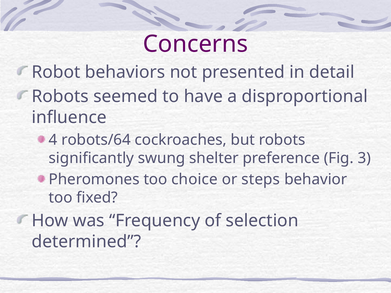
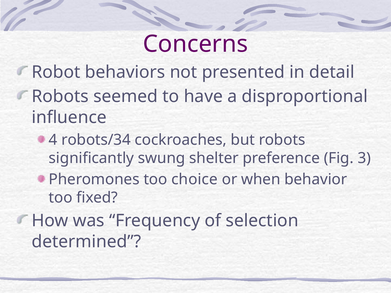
robots/64: robots/64 -> robots/34 (96, 140)
steps: steps -> when (261, 179)
